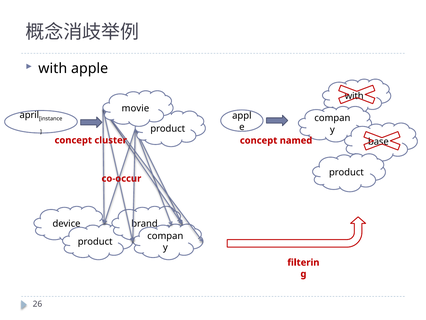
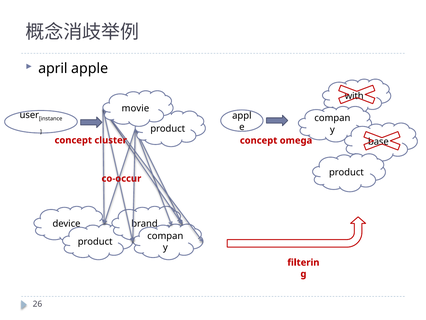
with: with -> april (53, 68)
april: april -> user (29, 115)
named: named -> omega (296, 140)
